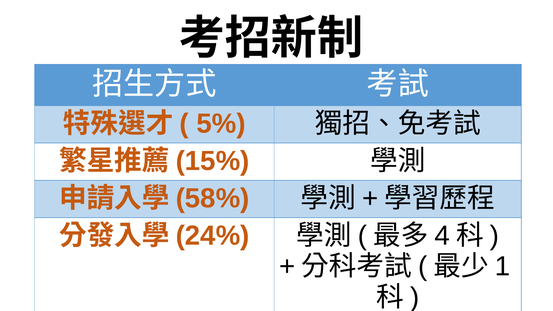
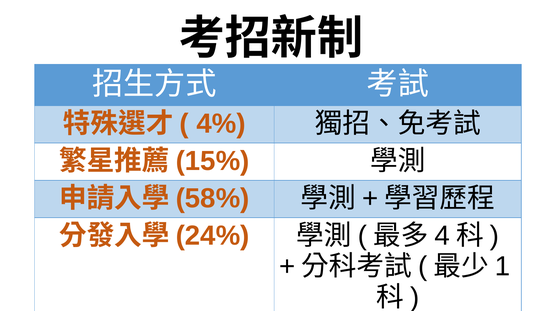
5%: 5% -> 4% (221, 124)
